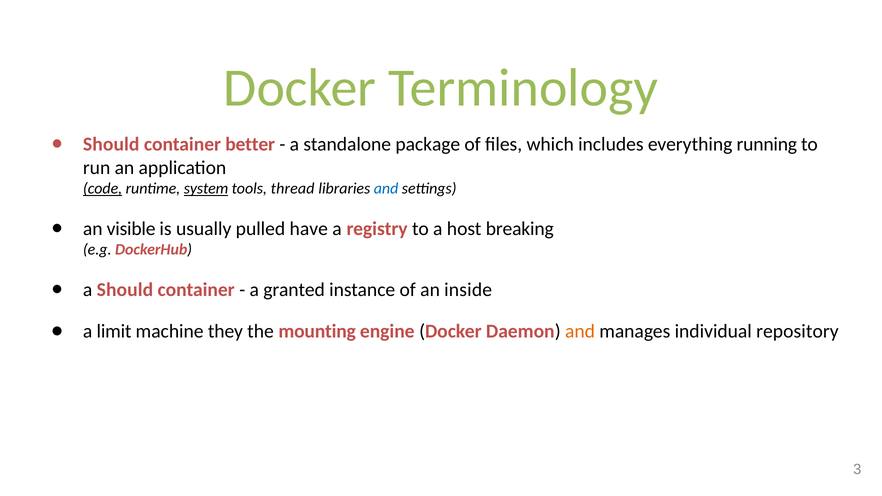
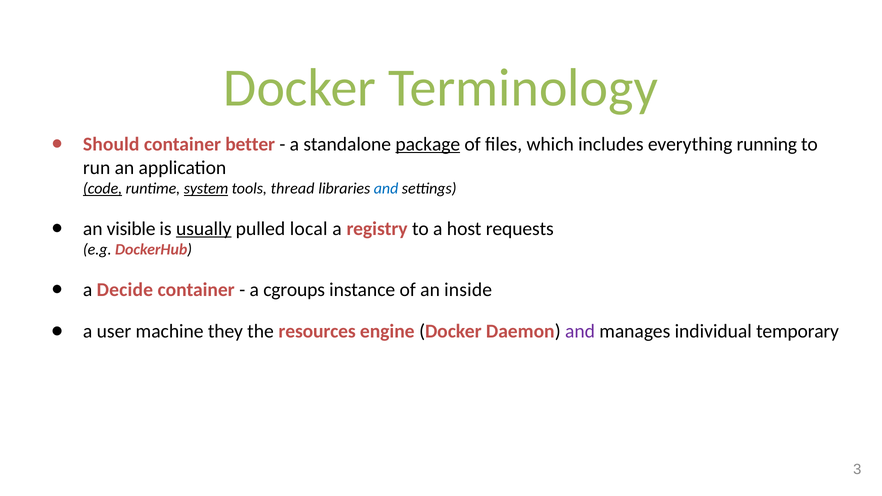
package underline: none -> present (428, 144)
usually underline: none -> present (204, 229)
have: have -> local (309, 229)
breaking: breaking -> requests (520, 229)
a Should: Should -> Decide (125, 290)
granted: granted -> cgroups (294, 290)
limit: limit -> user (114, 332)
mounting: mounting -> resources (317, 332)
and colour: orange -> purple (580, 332)
repository: repository -> temporary (798, 332)
